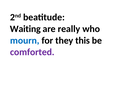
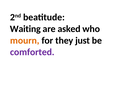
really: really -> asked (69, 29)
mourn colour: blue -> orange (25, 40)
this: this -> just (83, 40)
